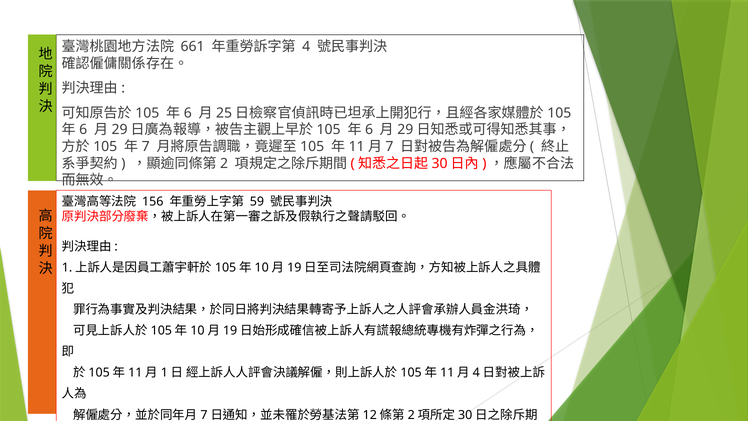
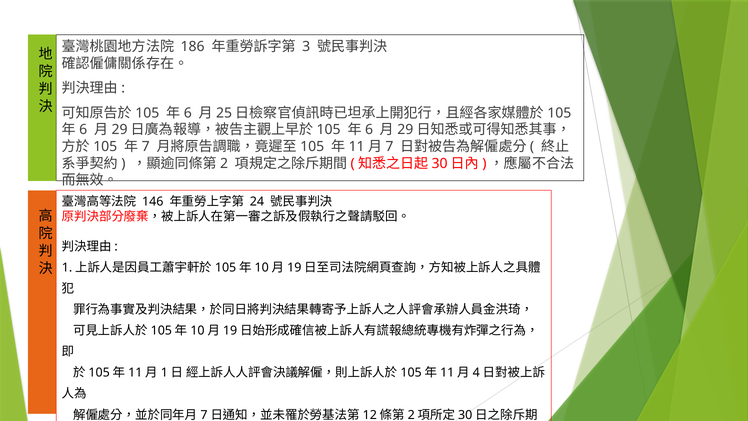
661: 661 -> 186 (193, 47)
4: 4 -> 3 (306, 47)
156: 156 -> 146 (153, 201)
59: 59 -> 24 (257, 201)
